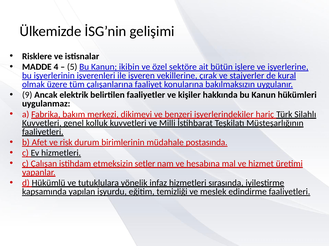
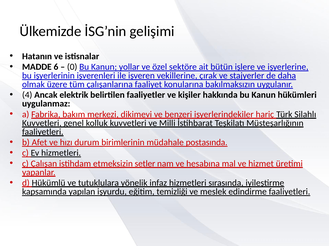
Risklere: Risklere -> Hatanın (37, 56)
4: 4 -> 6 (56, 67)
5: 5 -> 0 (72, 67)
ikibin: ikibin -> yollar (129, 67)
kural: kural -> daha (287, 76)
9: 9 -> 4 (27, 95)
risk: risk -> hızı (66, 143)
